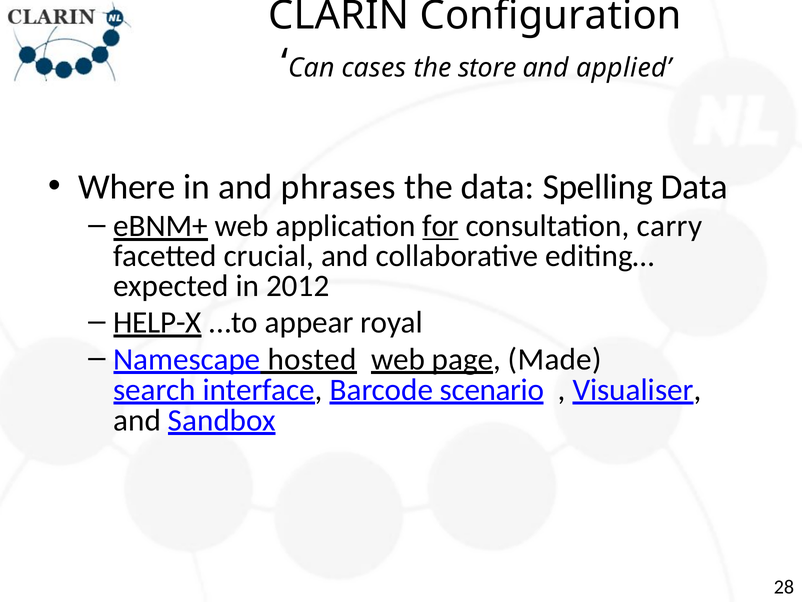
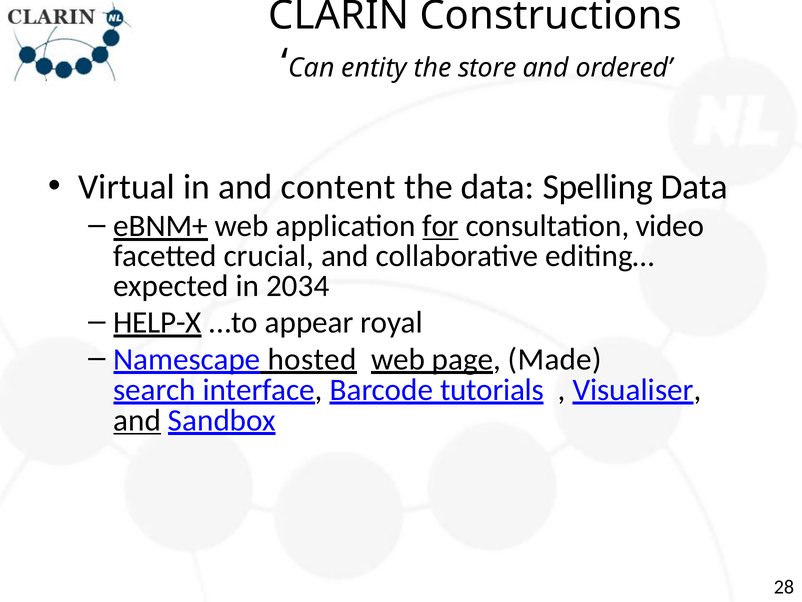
Configuration: Configuration -> Constructions (551, 15)
cases: cases -> entity (374, 68)
applied: applied -> ordered (624, 68)
Where: Where -> Virtual (127, 187)
phrases: phrases -> content (338, 187)
carry: carry -> video (670, 226)
2012: 2012 -> 2034 (298, 286)
scenario: scenario -> tutorials (492, 389)
and underline: none -> present (137, 420)
